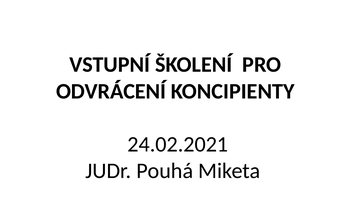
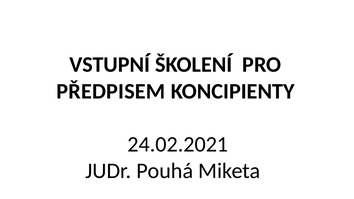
ODVRÁCENÍ: ODVRÁCENÍ -> PŘEDPISEM (111, 91)
